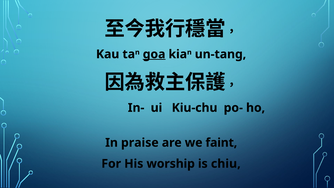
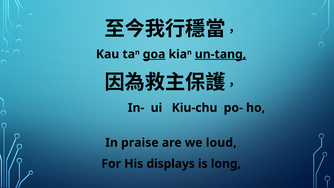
un-tang underline: none -> present (220, 54)
faint: faint -> loud (221, 143)
worship: worship -> displays (171, 164)
chiu: chiu -> long (226, 164)
